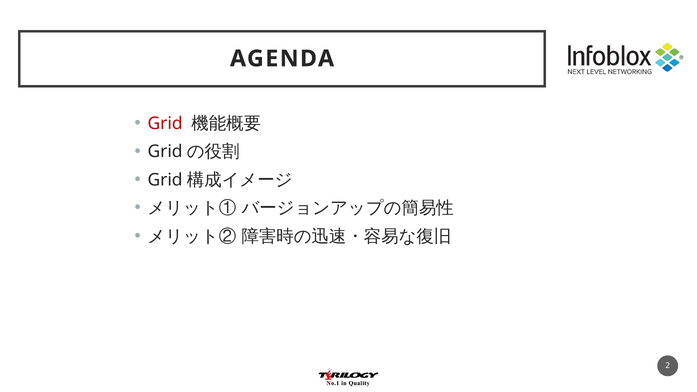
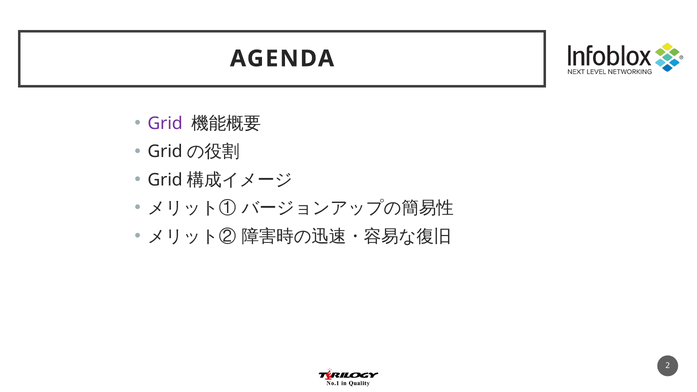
Grid colour: red -> purple (165, 124)
